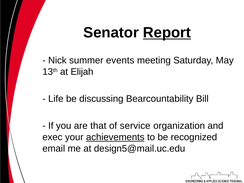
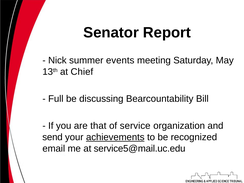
Report underline: present -> none (167, 33)
Elijah: Elijah -> Chief (82, 72)
Life: Life -> Full (56, 99)
exec: exec -> send (52, 137)
design5@mail.uc.edu: design5@mail.uc.edu -> service5@mail.uc.edu (140, 149)
